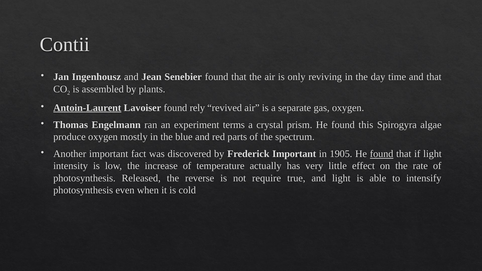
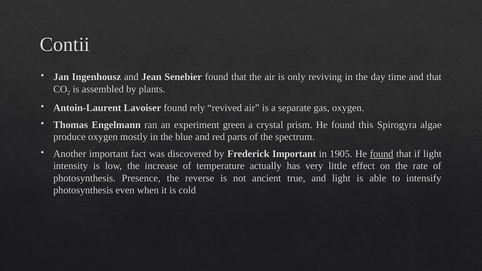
Antoin-Laurent underline: present -> none (87, 108)
terms: terms -> green (234, 125)
Released: Released -> Presence (141, 178)
require: require -> ancient (267, 178)
